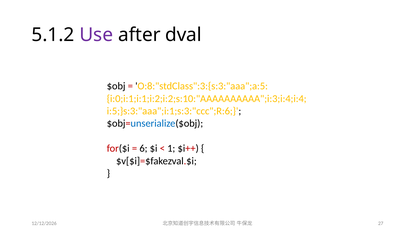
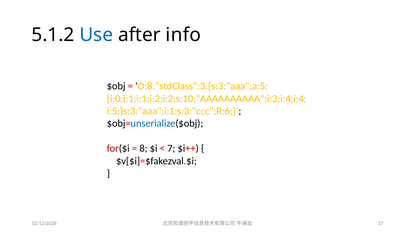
Use colour: purple -> blue (96, 35)
dval: dval -> info (183, 35)
6: 6 -> 8 (143, 148)
1: 1 -> 7 (171, 148)
